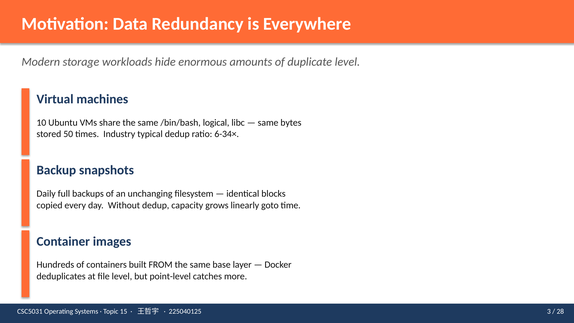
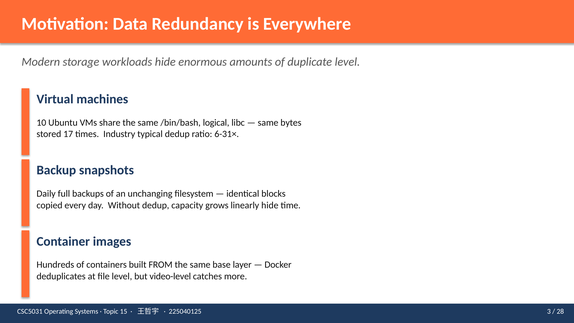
50: 50 -> 17 (68, 134)
6-34×: 6-34× -> 6-31× (227, 134)
linearly goto: goto -> hide (270, 205)
point-level: point-level -> video-level (170, 276)
